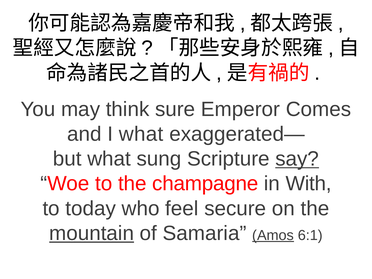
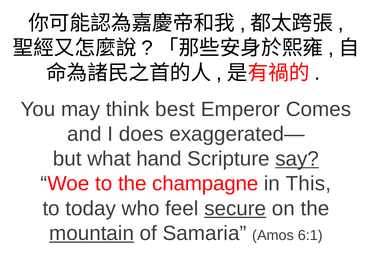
sure: sure -> best (175, 109)
I what: what -> does (141, 134)
sung: sung -> hand (159, 159)
With: With -> This (308, 184)
secure underline: none -> present (235, 208)
Amos underline: present -> none (273, 235)
